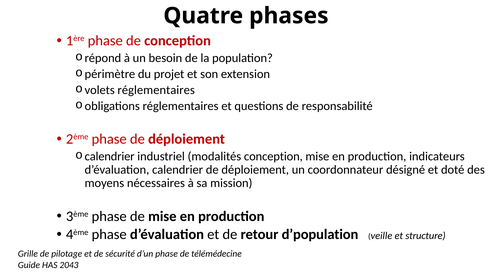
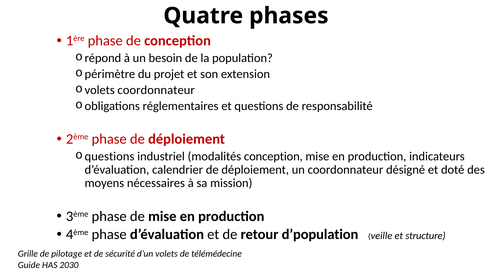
volets réglementaires: réglementaires -> coordonnateur (156, 90)
calendrier: calendrier -> questions (110, 156)
d’un phase: phase -> volets (167, 254)
2043: 2043 -> 2030 (69, 265)
